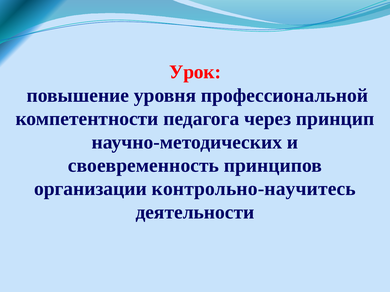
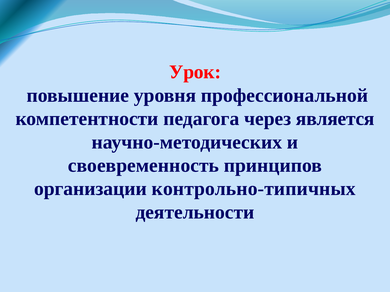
принцип: принцип -> является (335, 119)
контрольно-научитесь: контрольно-научитесь -> контрольно-типичных (254, 189)
